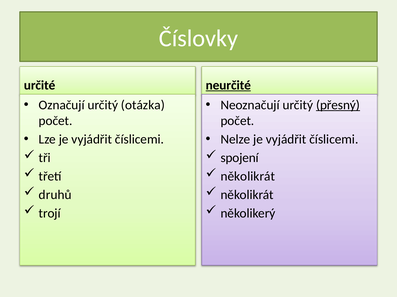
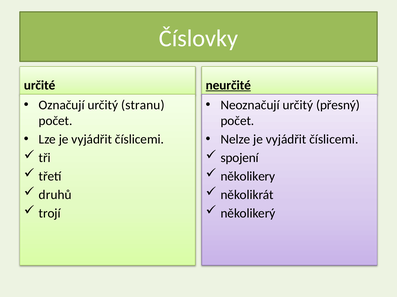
otázka: otázka -> stranu (143, 105)
přesný underline: present -> none (338, 105)
několikrát: několikrát -> několikery (248, 177)
